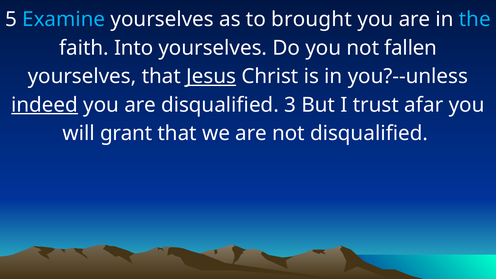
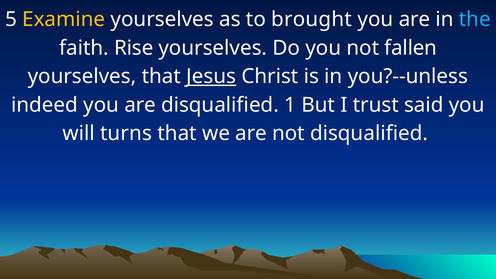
Examine colour: light blue -> yellow (64, 19)
Into: Into -> Rise (134, 48)
indeed underline: present -> none (45, 105)
3: 3 -> 1 (290, 105)
afar: afar -> said (424, 105)
grant: grant -> turns (126, 133)
